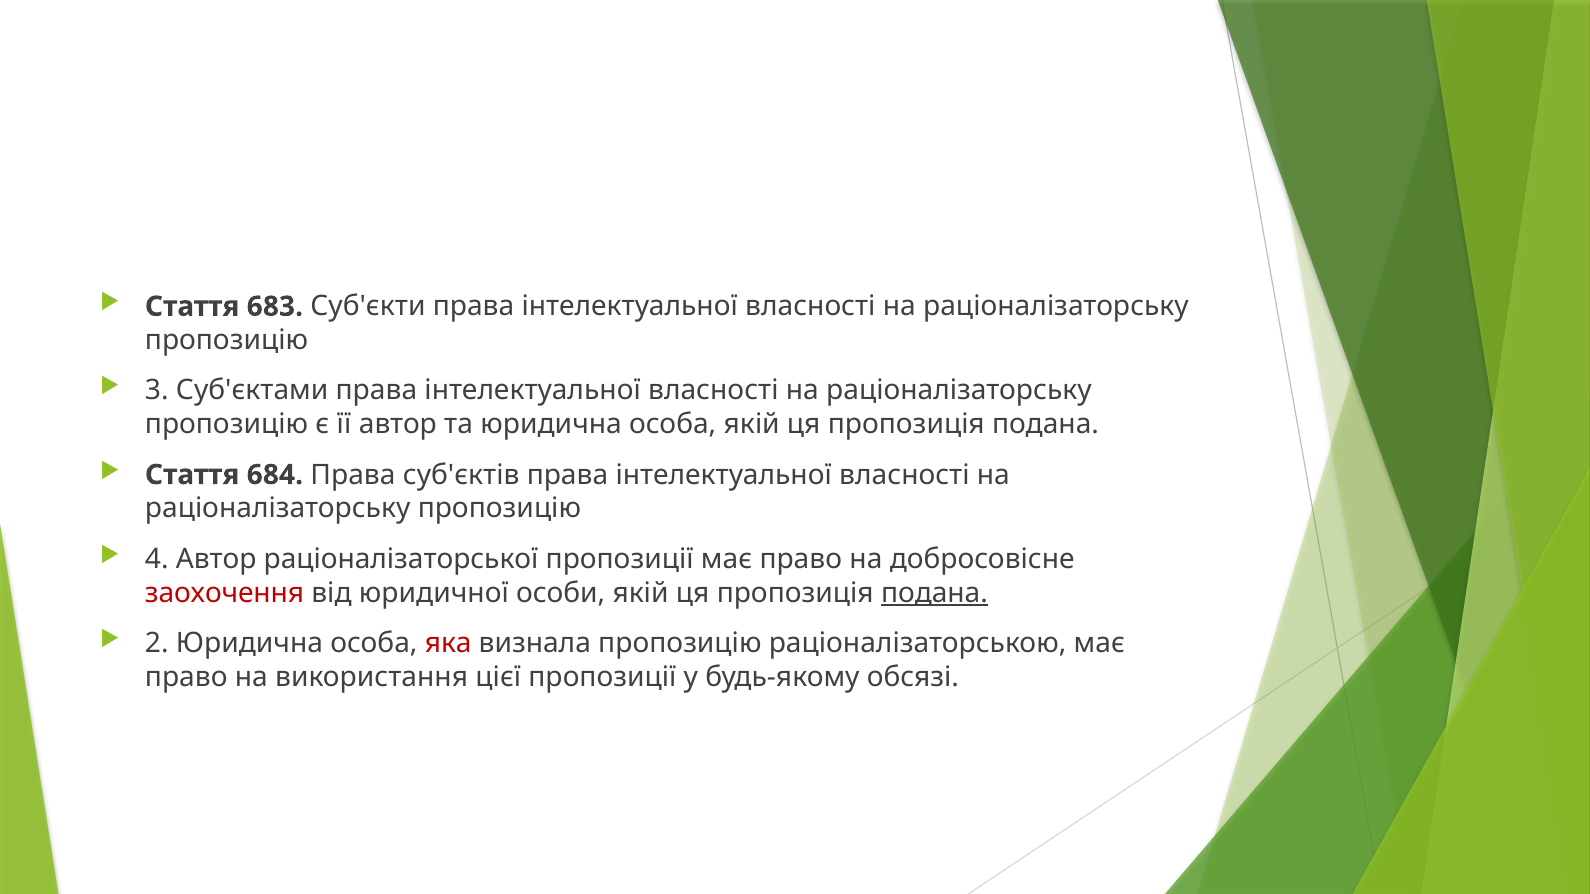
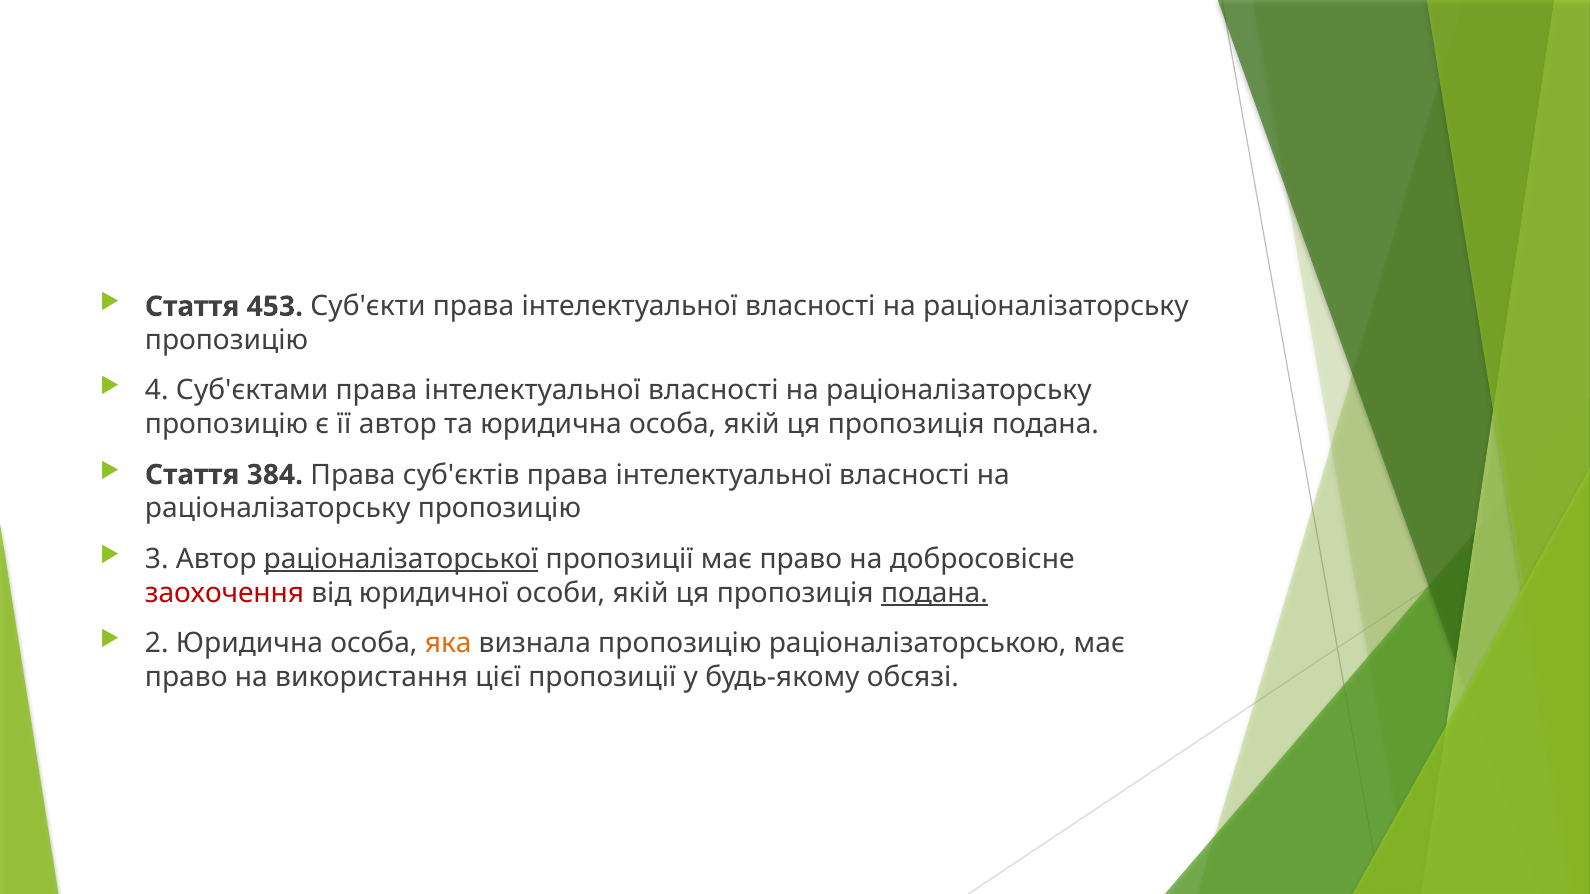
683: 683 -> 453 (275, 307)
3: 3 -> 4 (157, 391)
684: 684 -> 384 (275, 475)
4: 4 -> 3 (157, 559)
раціоналізаторської underline: none -> present (401, 559)
яка colour: red -> orange (448, 643)
